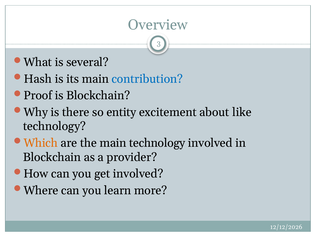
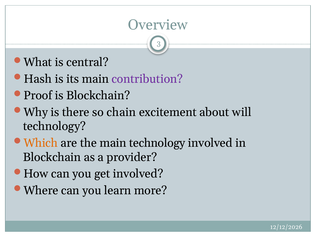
several: several -> central (87, 62)
contribution colour: blue -> purple (147, 79)
entity: entity -> chain (121, 112)
like: like -> will (242, 112)
